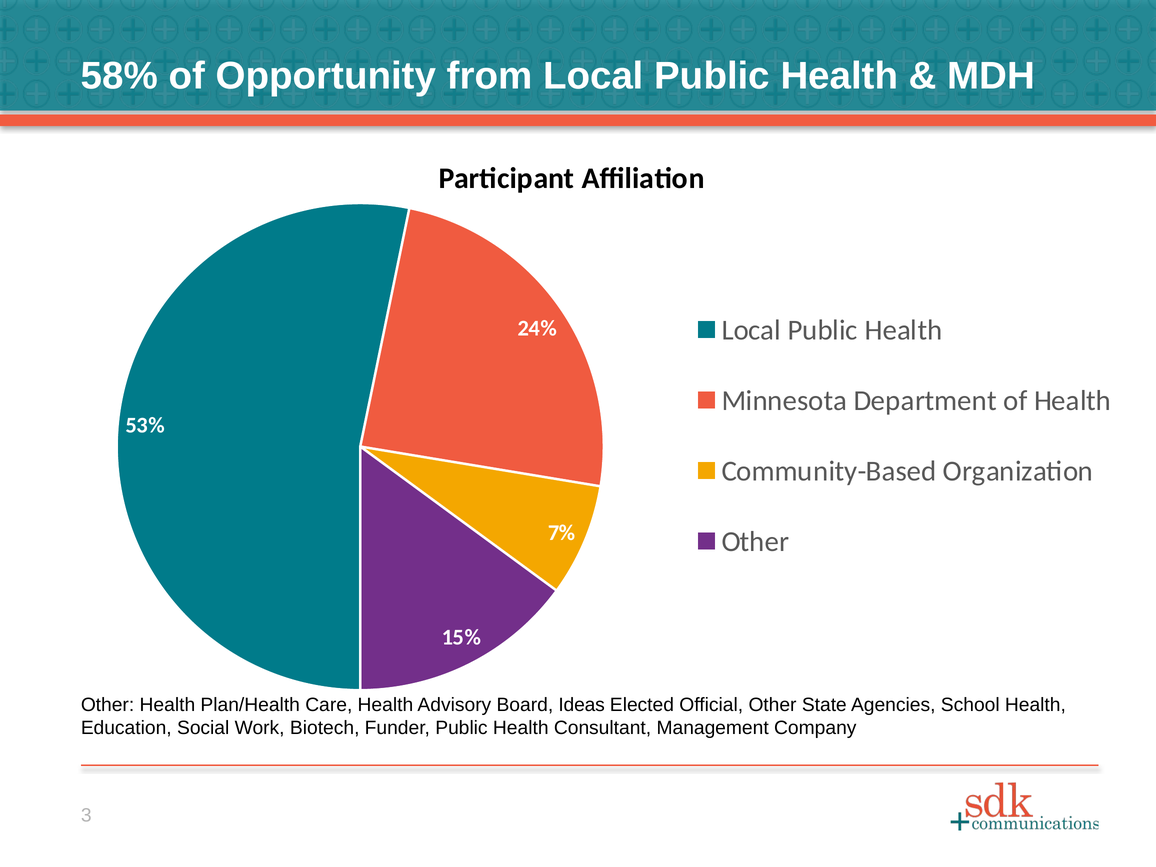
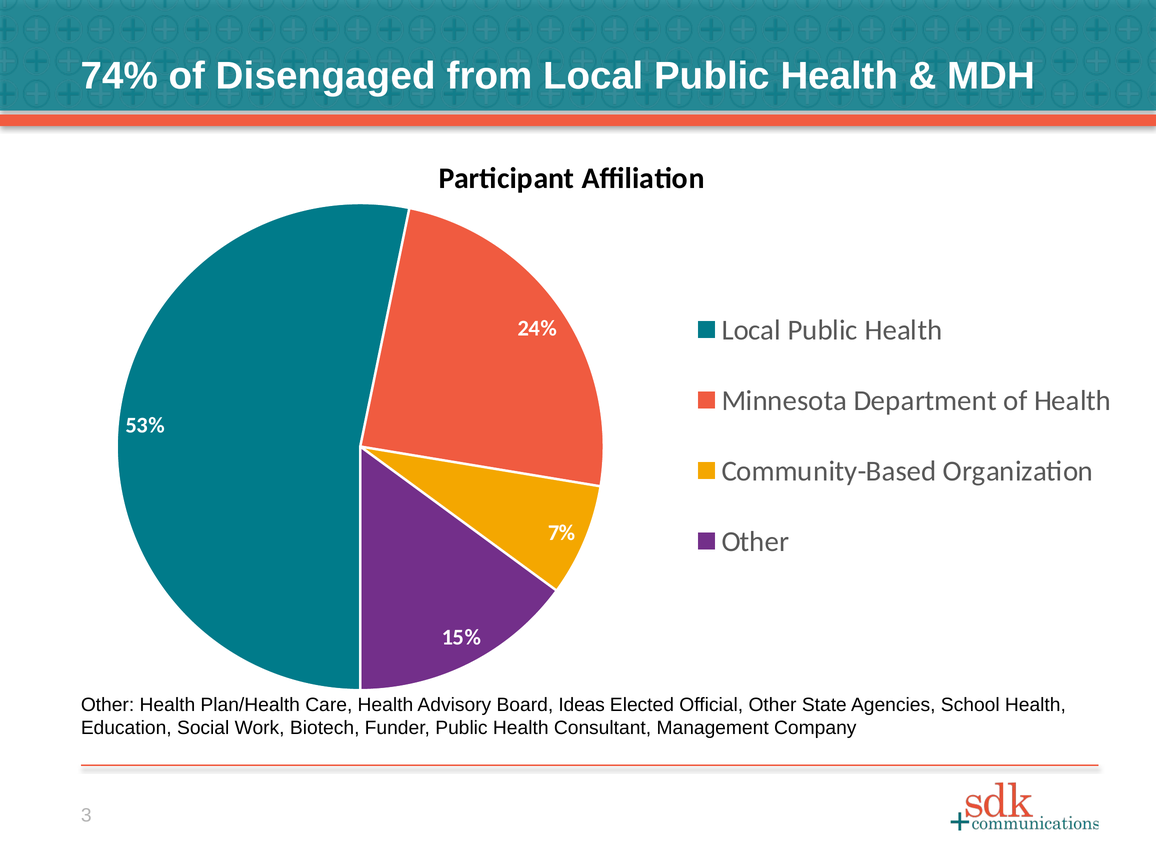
58%: 58% -> 74% (119, 76)
Opportunity: Opportunity -> Disengaged (326, 76)
